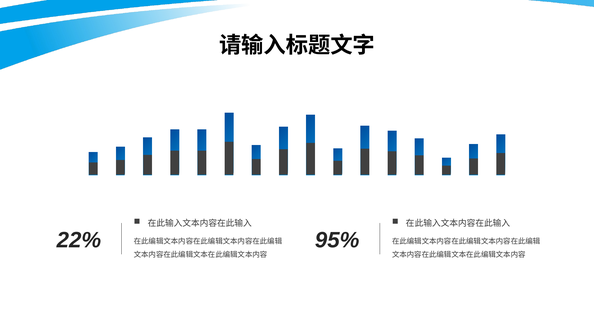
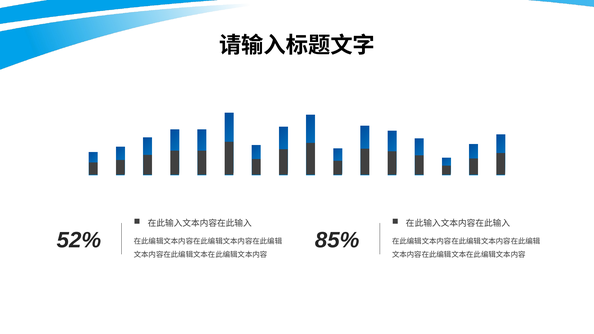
22%: 22% -> 52% (79, 240)
95%: 95% -> 85% (337, 240)
